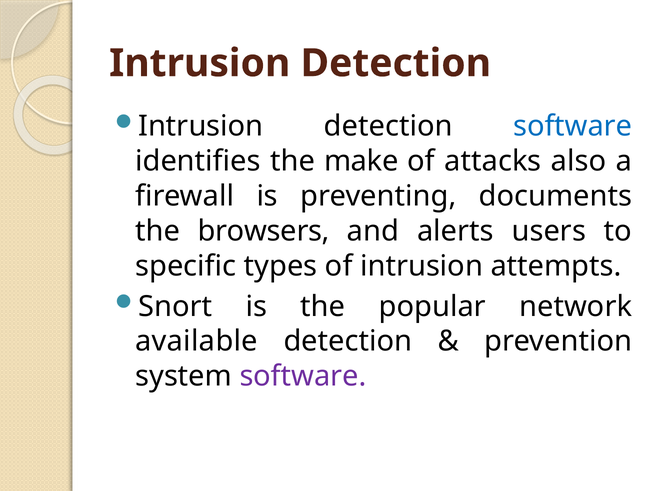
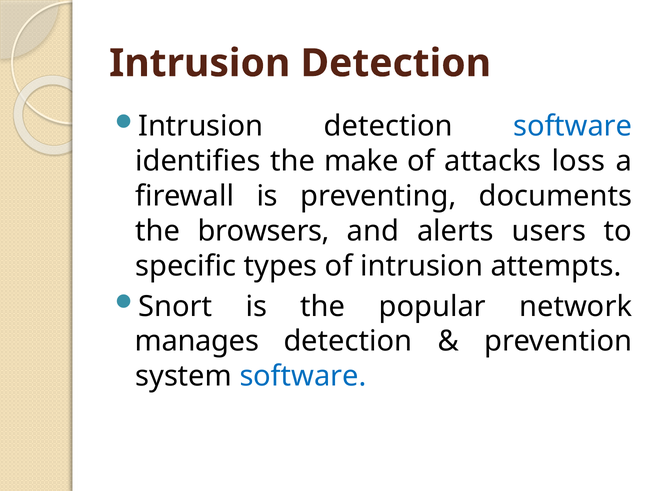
also: also -> loss (578, 161)
available: available -> manages (197, 341)
software colour: purple -> blue (303, 376)
